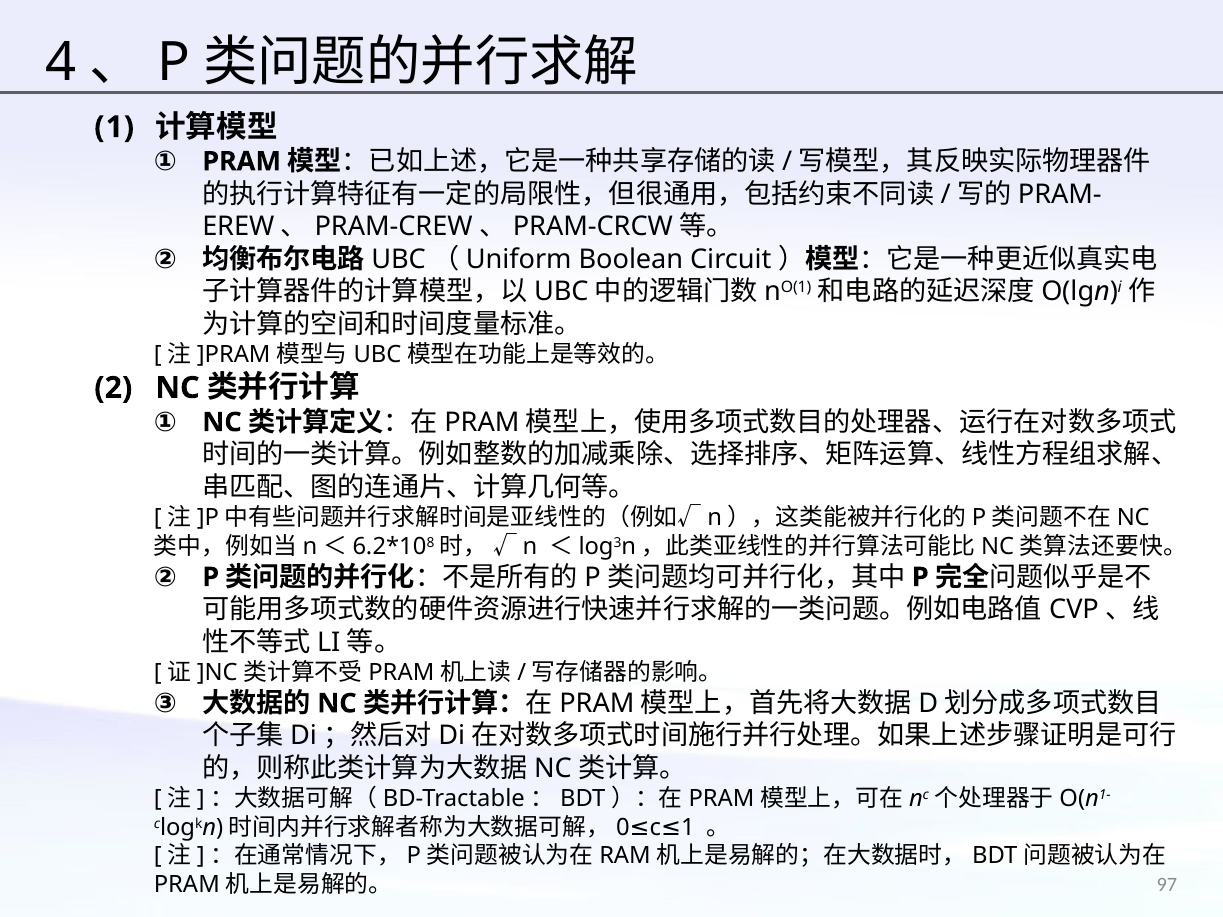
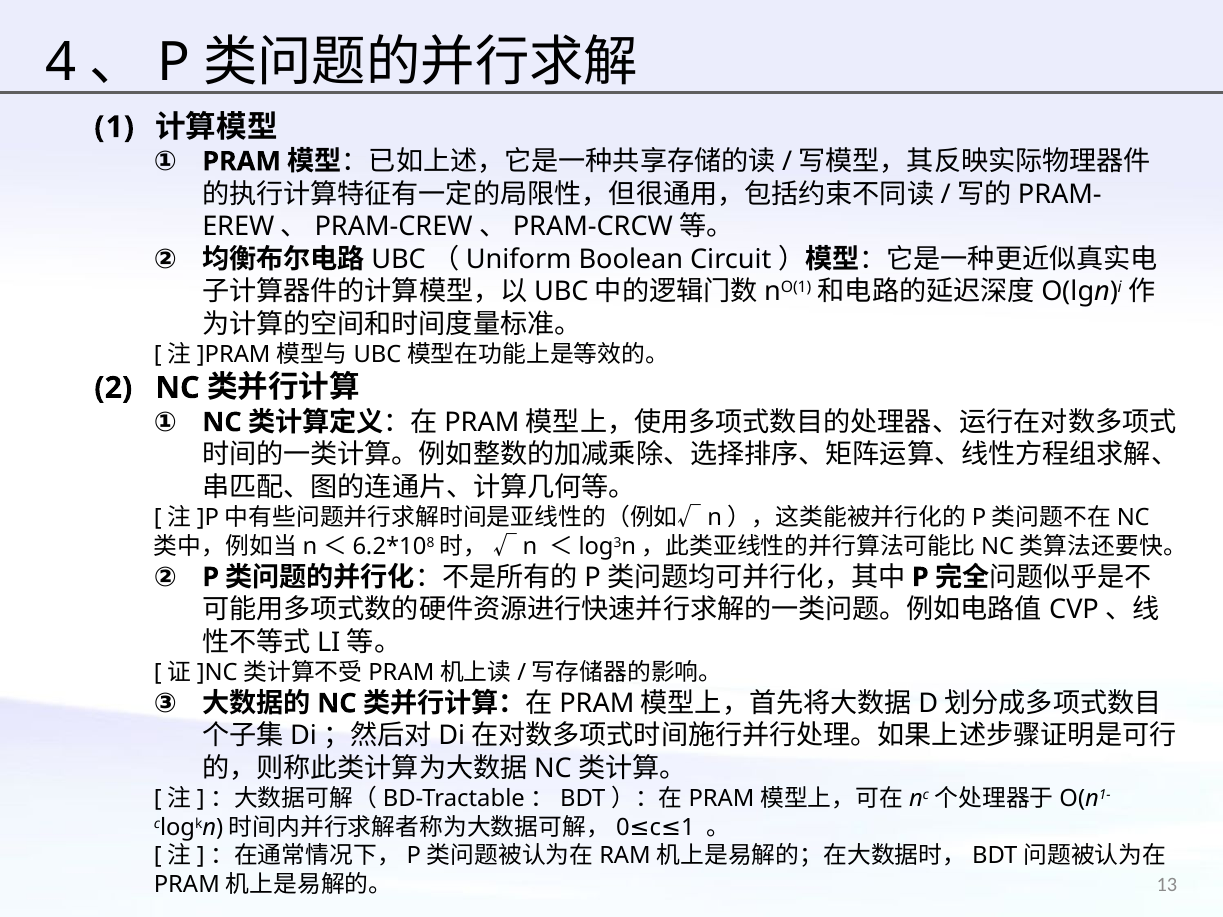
97: 97 -> 13 (1167, 885)
